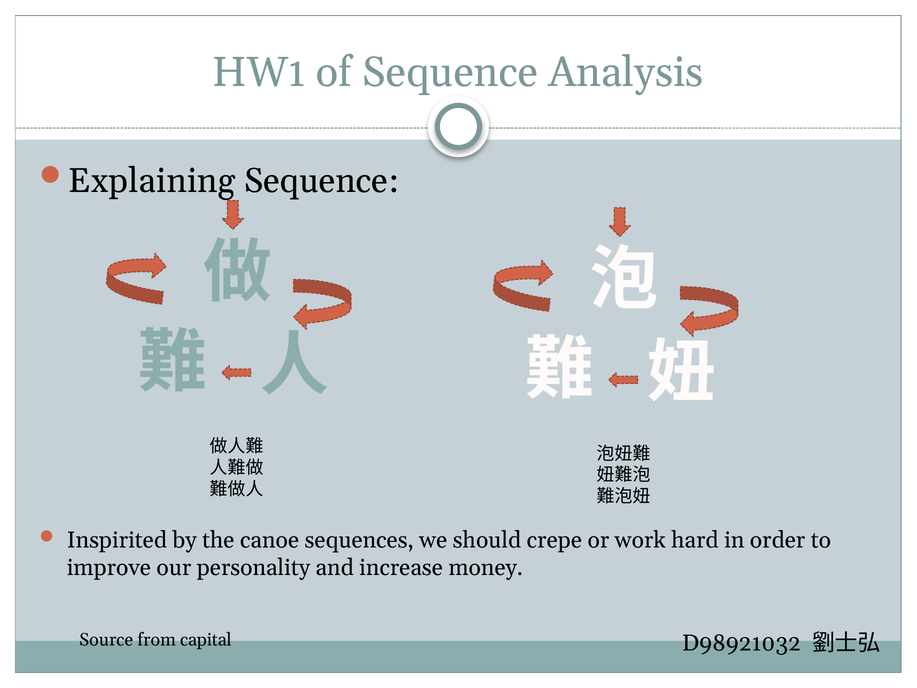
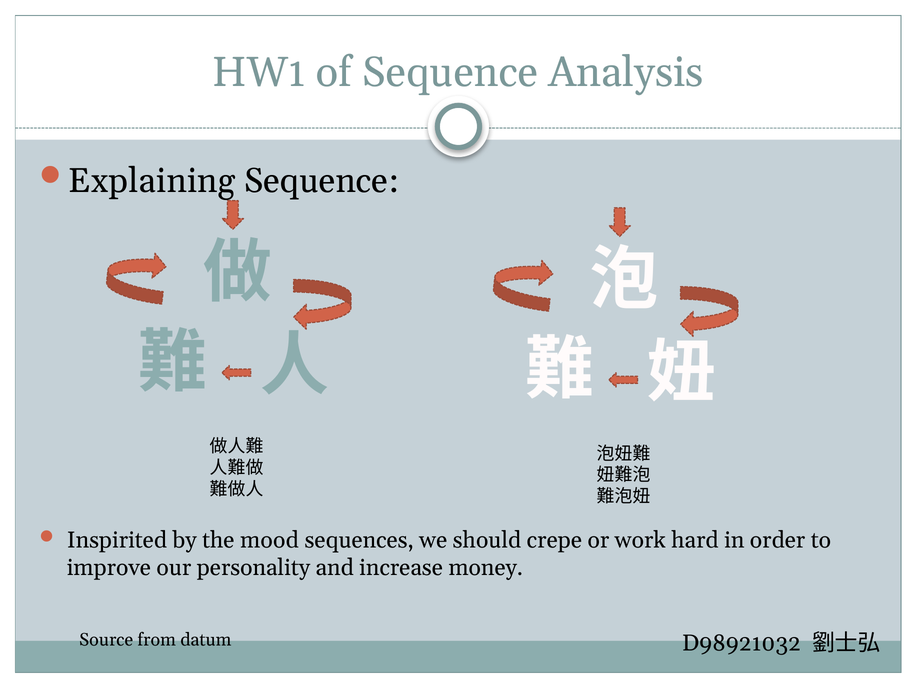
canoe: canoe -> mood (269, 540)
capital: capital -> datum (206, 640)
